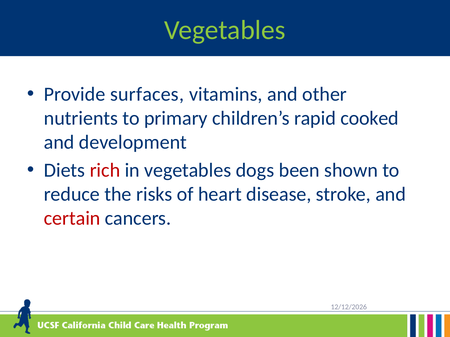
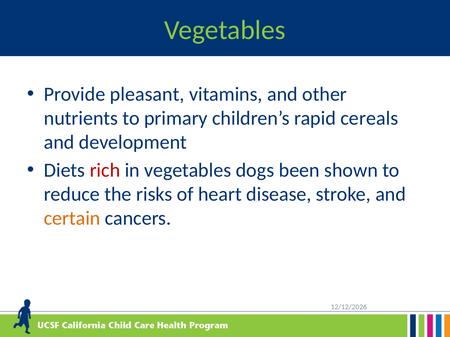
surfaces: surfaces -> pleasant (147, 94)
cooked: cooked -> cereals (369, 118)
certain colour: red -> orange (72, 218)
